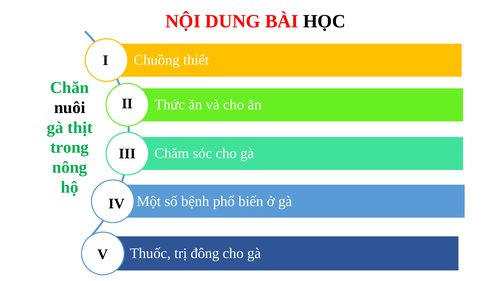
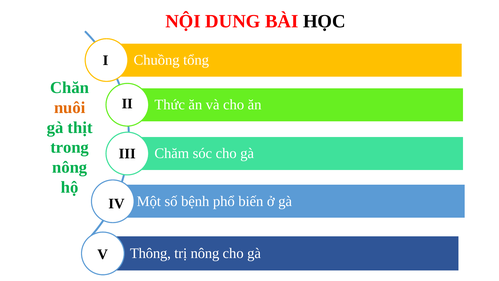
thiết: thiết -> tổng (196, 60)
nuôi colour: black -> orange (70, 107)
Thuốc: Thuốc -> Thông (150, 253)
trị đông: đông -> nông (205, 253)
